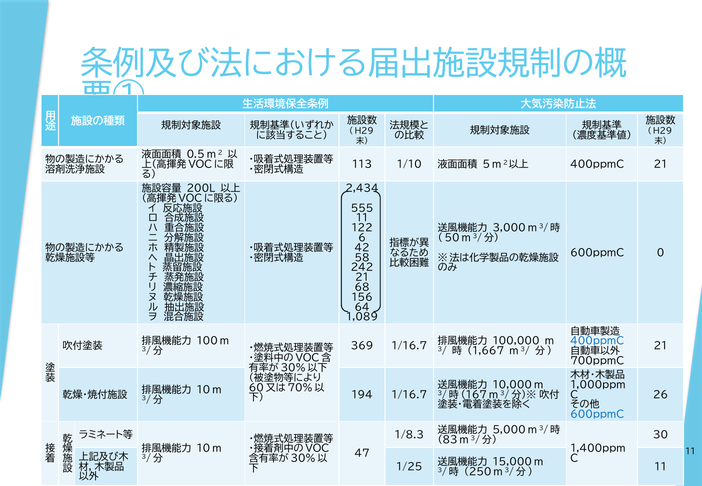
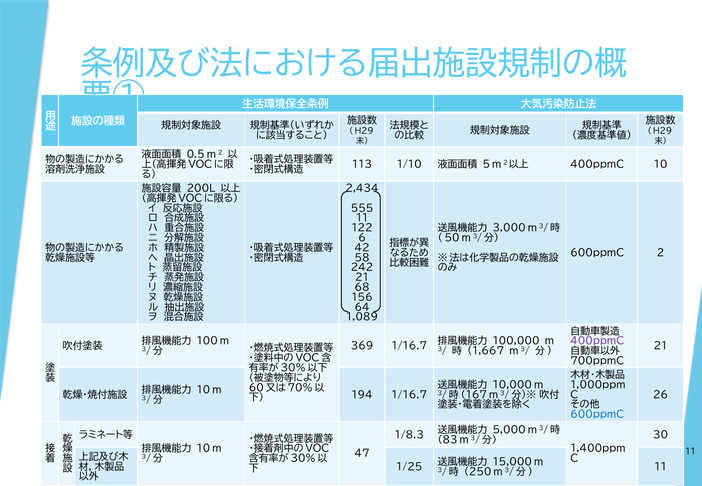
400ppmC 21: 21 -> 10 (661, 165)
0: 0 -> 2 (661, 253)
400ppmC colour: blue -> purple (597, 341)
